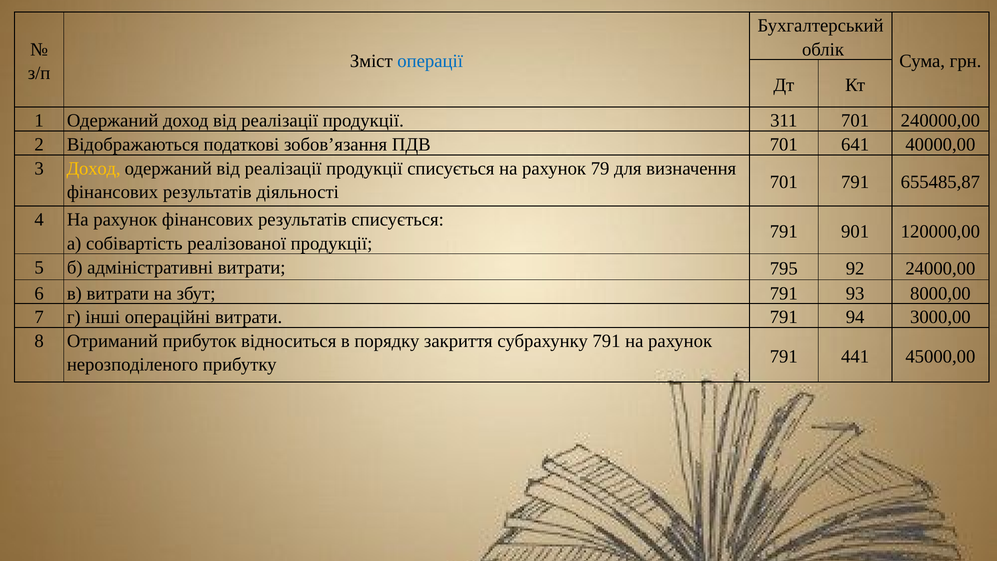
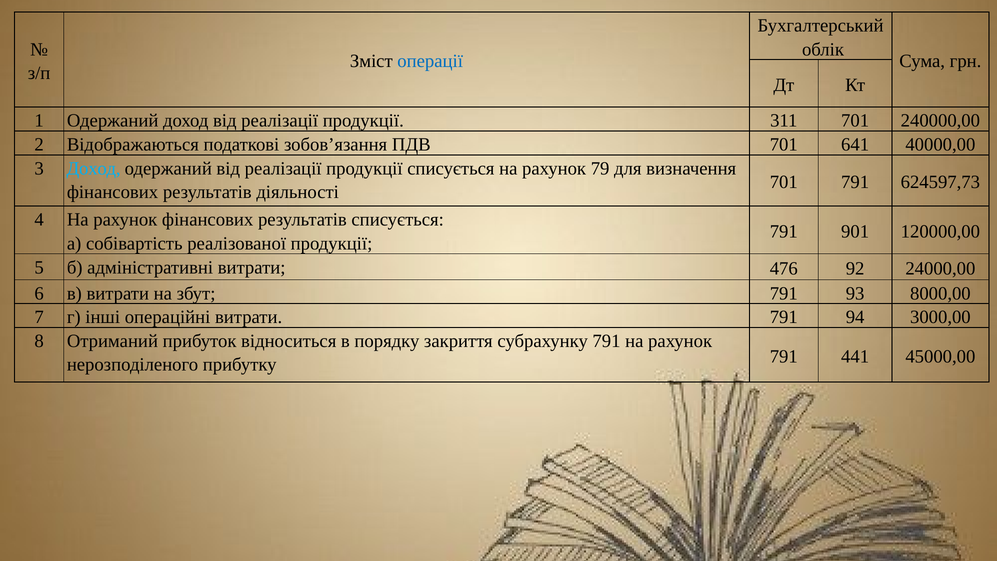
Доход colour: yellow -> light blue (94, 168)
655485,87: 655485,87 -> 624597,73 (940, 182)
795: 795 -> 476 (784, 268)
